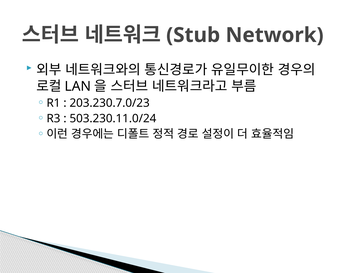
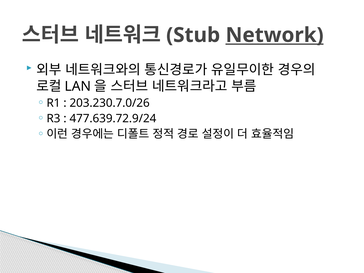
Network underline: none -> present (275, 35)
203.230.7.0/23: 203.230.7.0/23 -> 203.230.7.0/26 (110, 103)
503.230.11.0/24: 503.230.11.0/24 -> 477.639.72.9/24 (113, 119)
